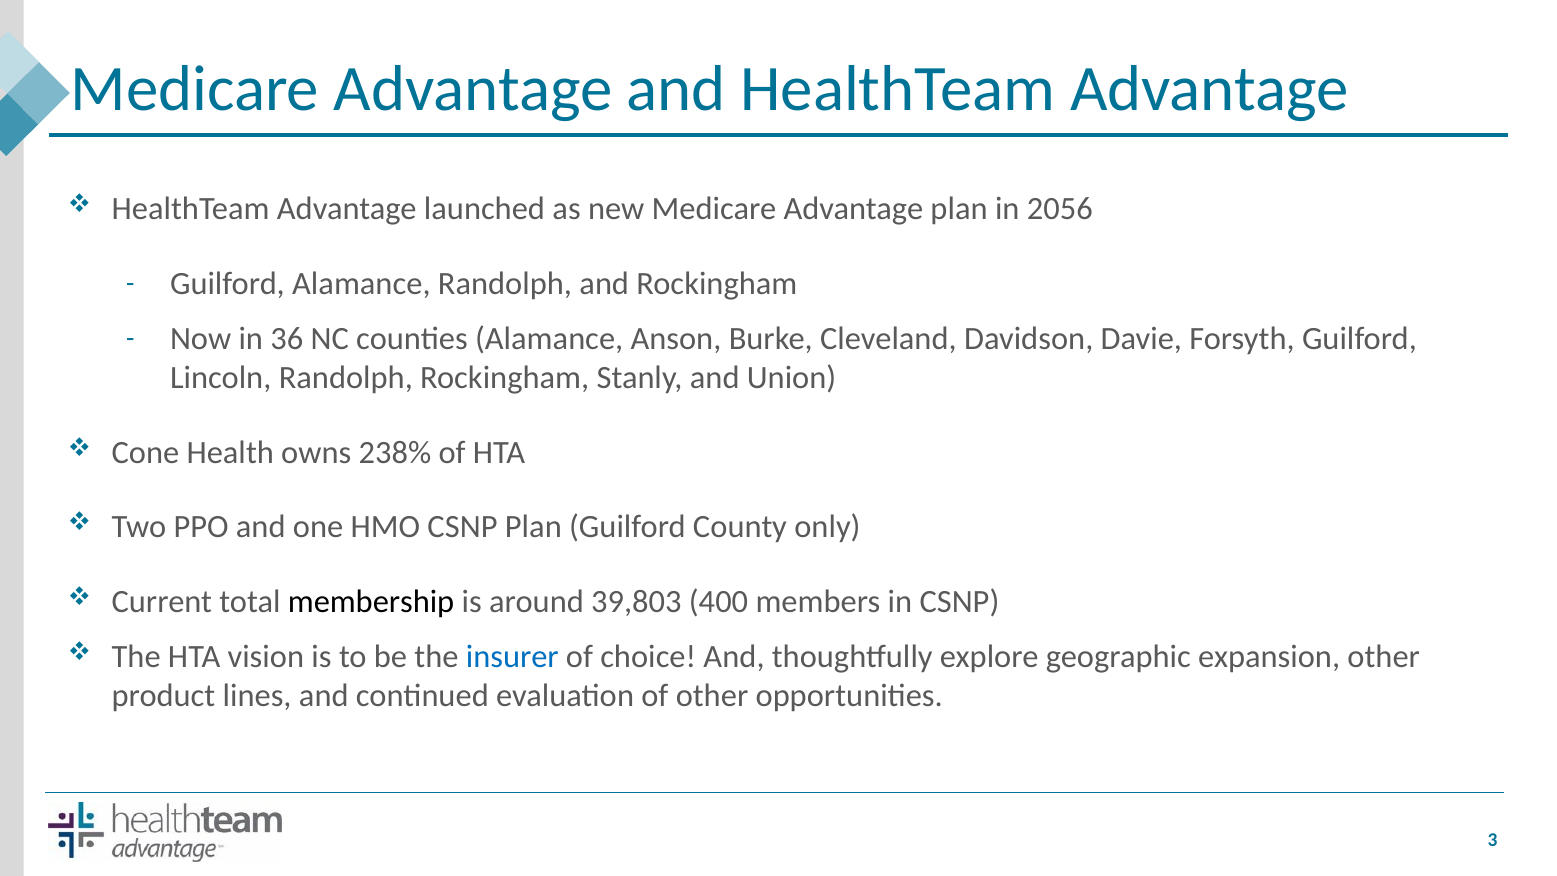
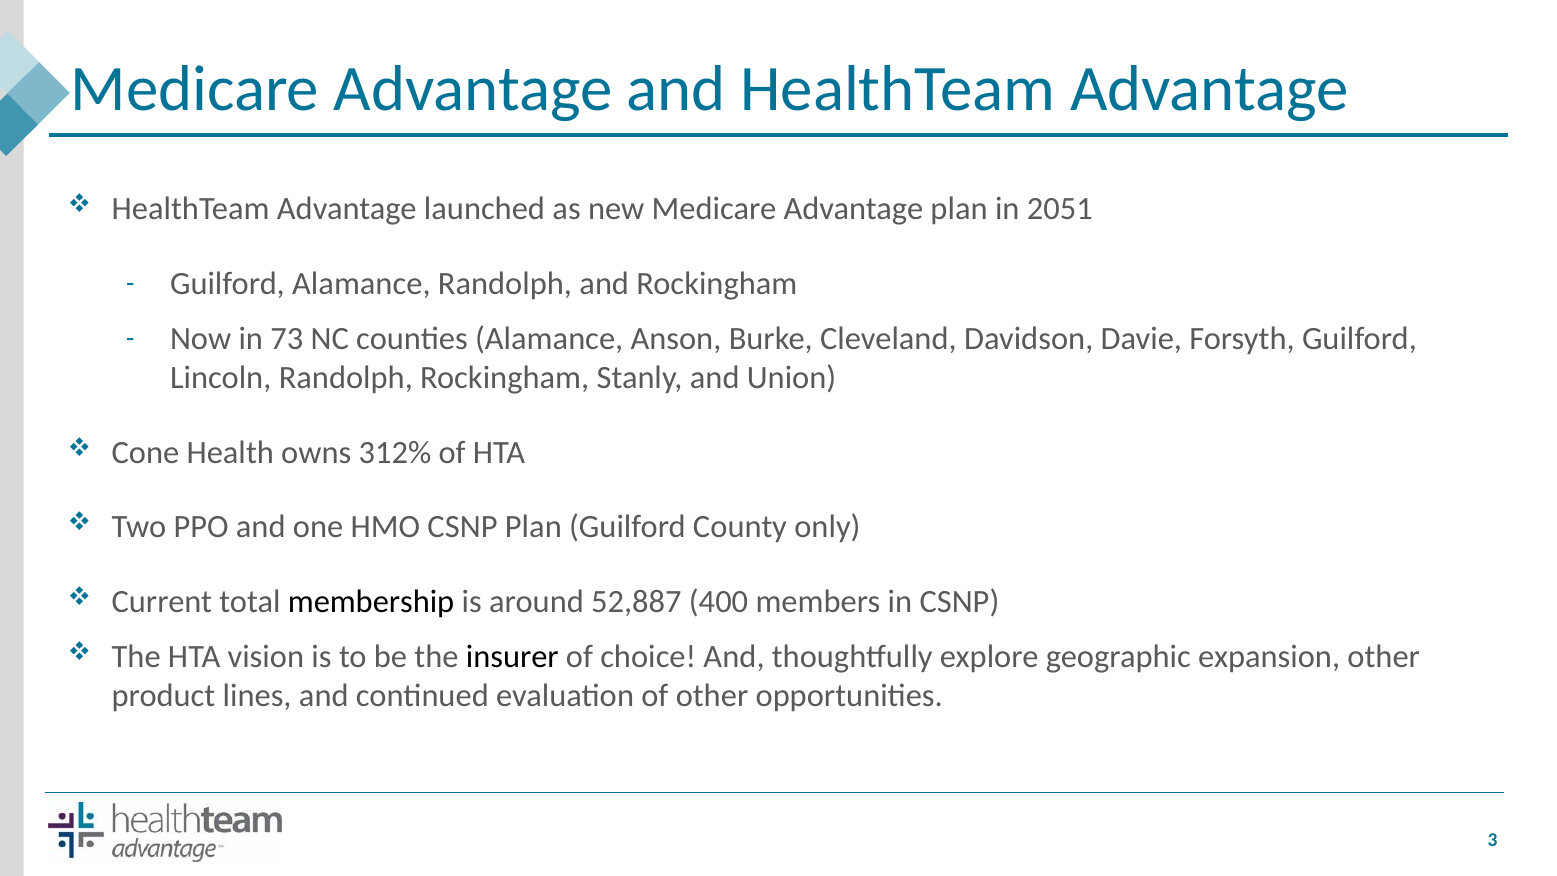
2056: 2056 -> 2051 (1060, 209)
36: 36 -> 73 (287, 339)
238%: 238% -> 312% (395, 452)
39,803: 39,803 -> 52,887 (636, 602)
insurer colour: blue -> black (512, 657)
